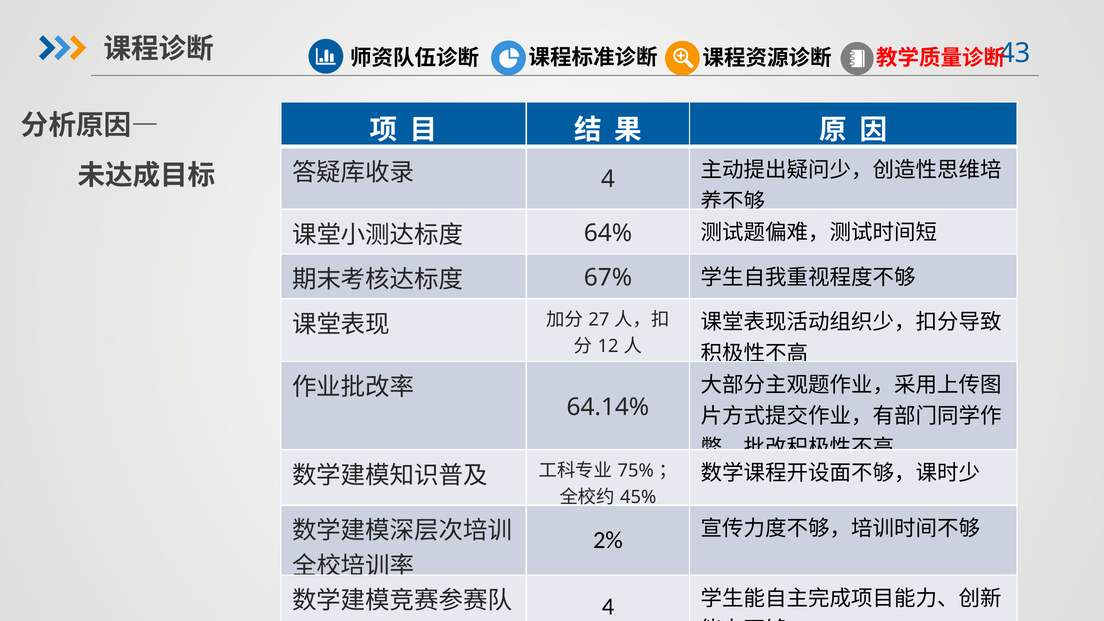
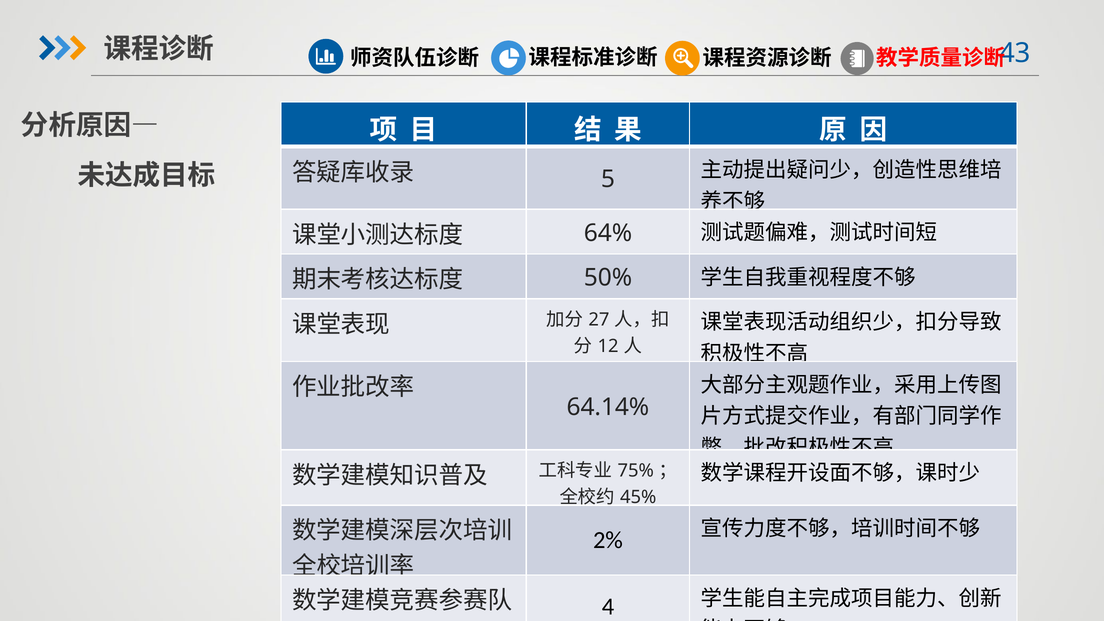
4: 4 -> 5 (608, 179)
67%: 67% -> 50% (608, 278)
